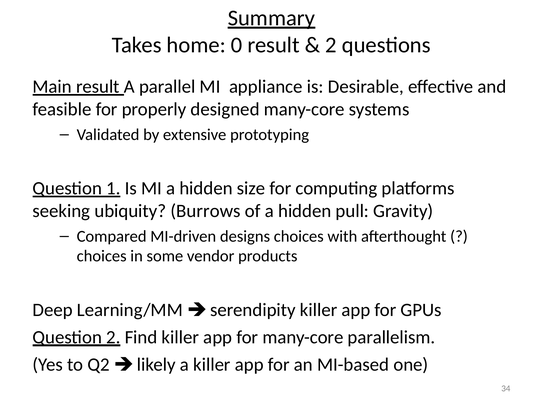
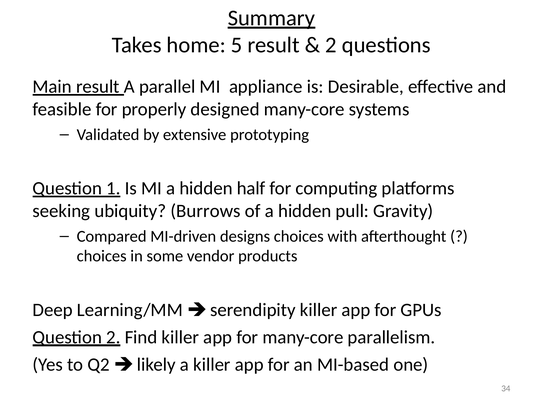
0: 0 -> 5 (237, 45)
size: size -> half (251, 188)
